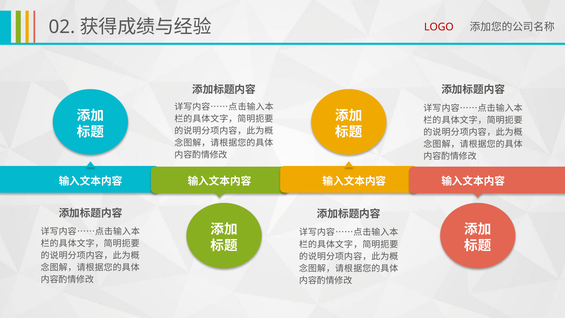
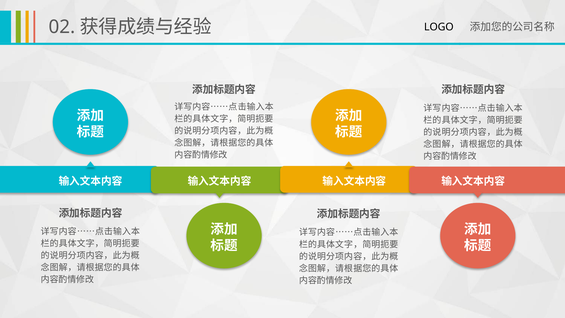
LOGO colour: red -> black (439, 27)
